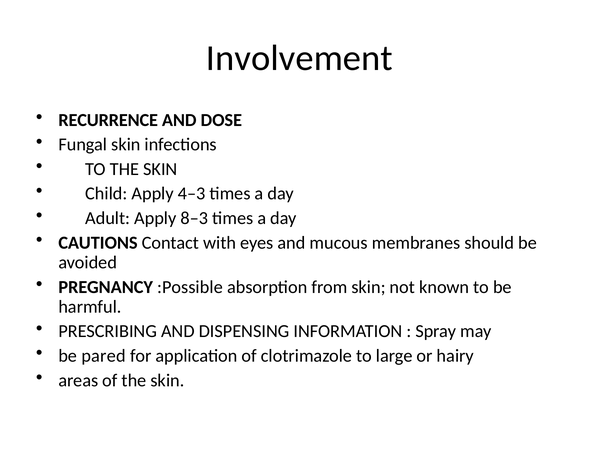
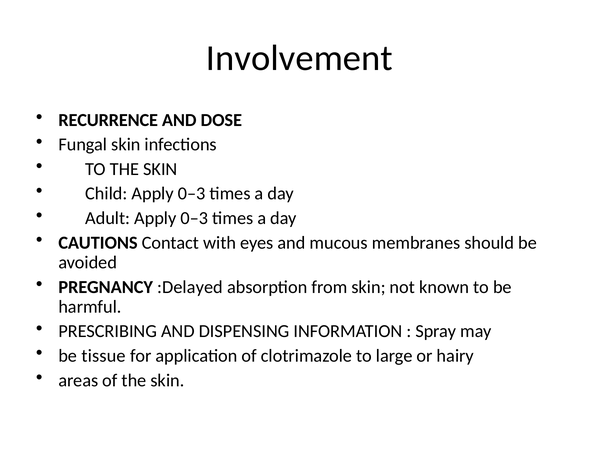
4–3: 4–3 -> 0–3 (192, 194)
8–3: 8–3 -> 0–3 (194, 218)
:Possible: :Possible -> :Delayed (190, 287)
pared: pared -> tissue (104, 356)
